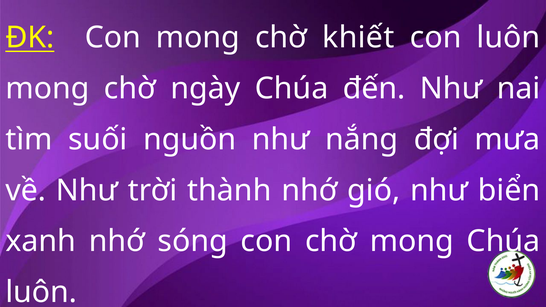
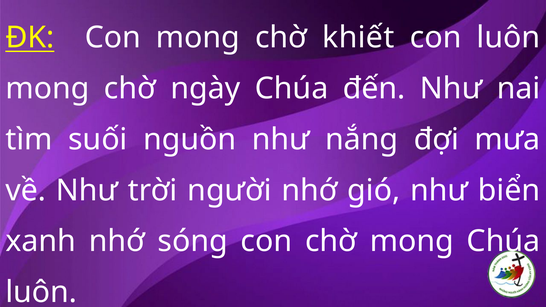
thành: thành -> người (229, 190)
